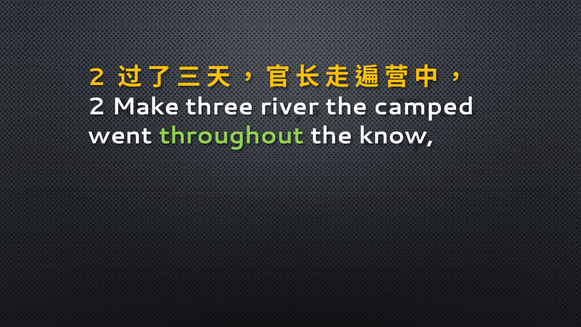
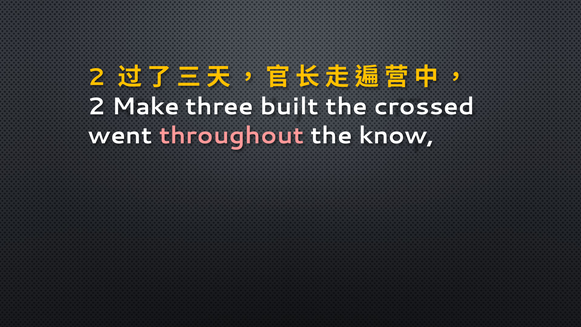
river: river -> built (289, 106)
camped: camped -> crossed (424, 106)
throughout colour: light green -> pink (231, 135)
